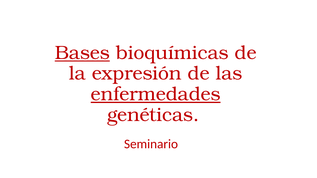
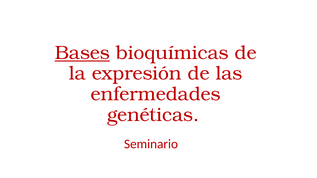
enfermedades underline: present -> none (156, 94)
